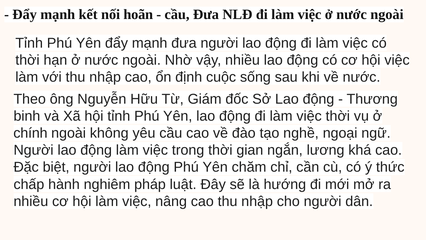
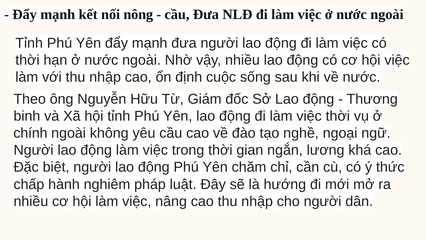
hoãn: hoãn -> nông (138, 15)
